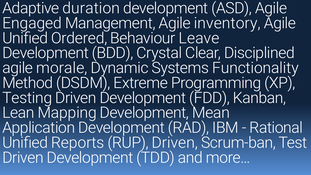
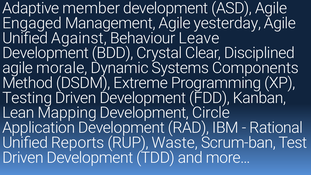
duration: duration -> member (91, 8)
inventory: inventory -> yesterday (227, 23)
Ordered: Ordered -> Against (79, 38)
Functionality: Functionality -> Components (255, 68)
Mean: Mean -> Circle (211, 113)
RUP Driven: Driven -> Waste (175, 143)
